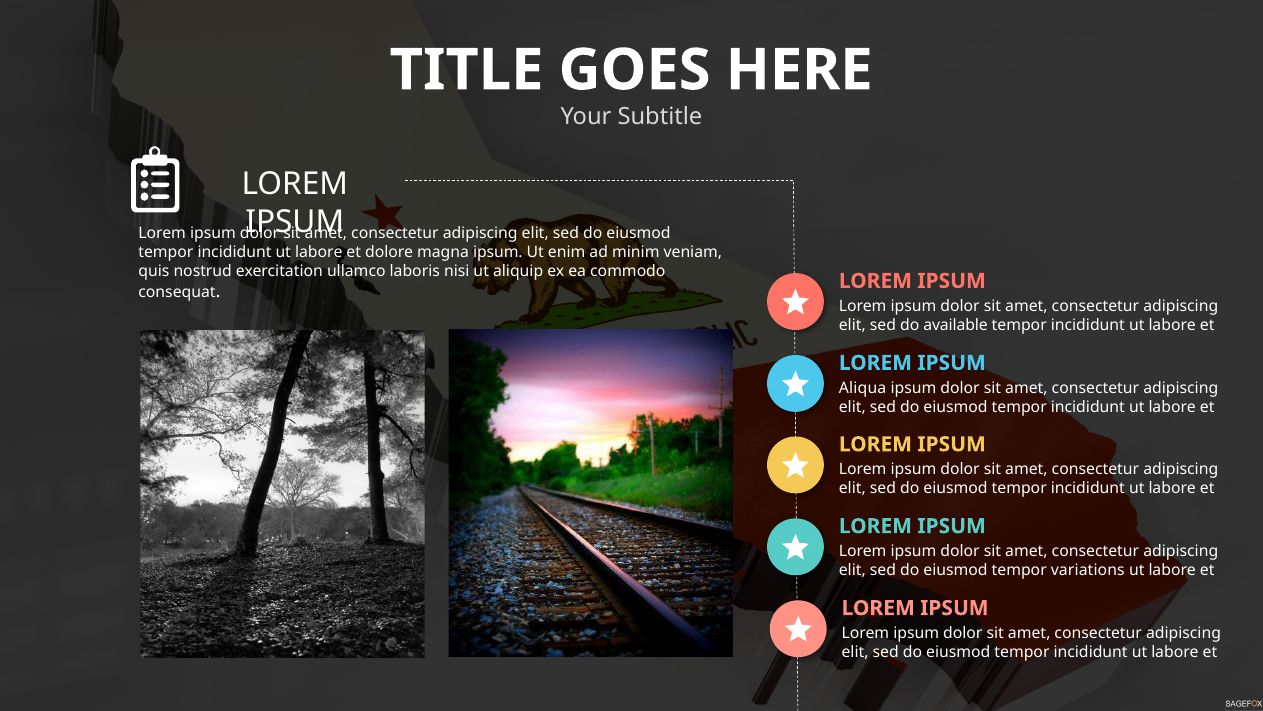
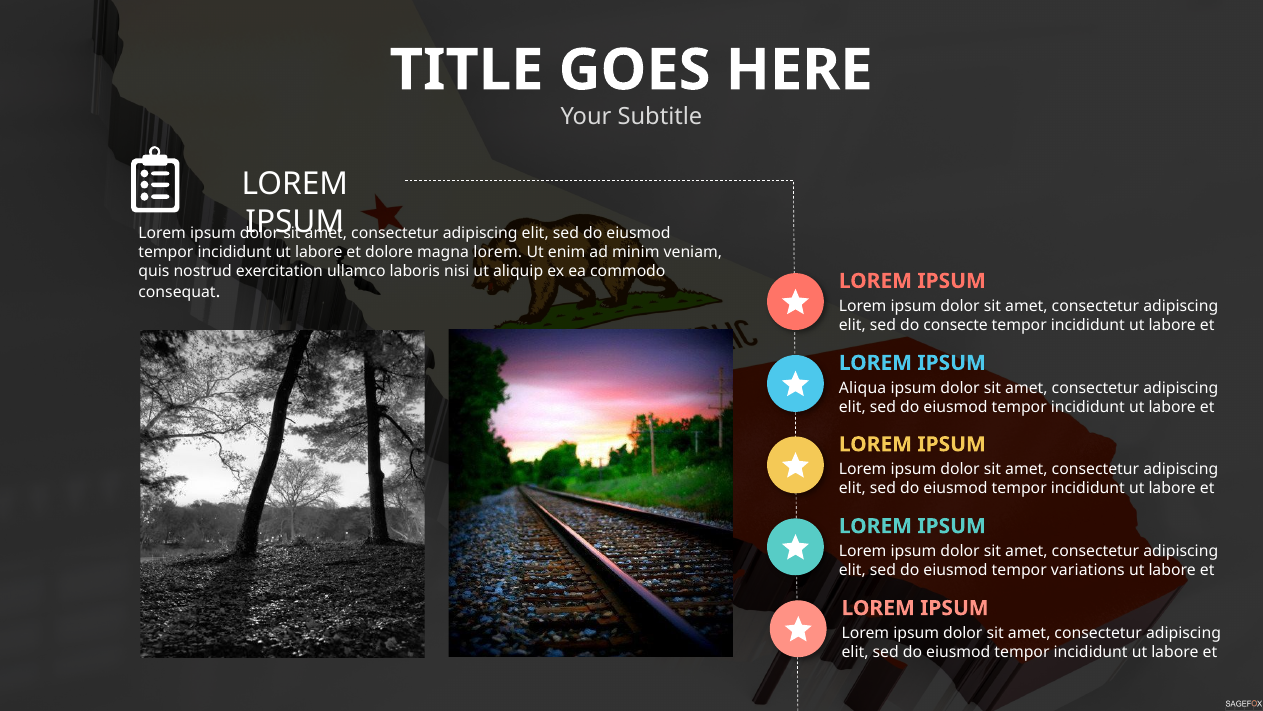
magna ipsum: ipsum -> lorem (498, 252)
available: available -> consecte (956, 325)
